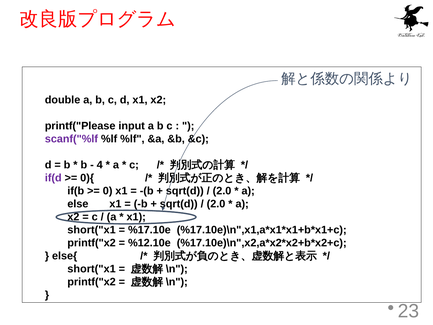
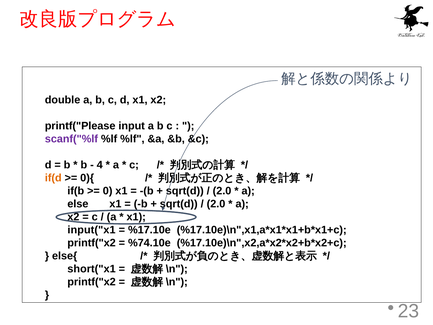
if(d colour: purple -> orange (53, 178)
short("x1: short("x1 -> input("x1 (92, 230)
%12.10e: %12.10e -> %74.10e (149, 243)
